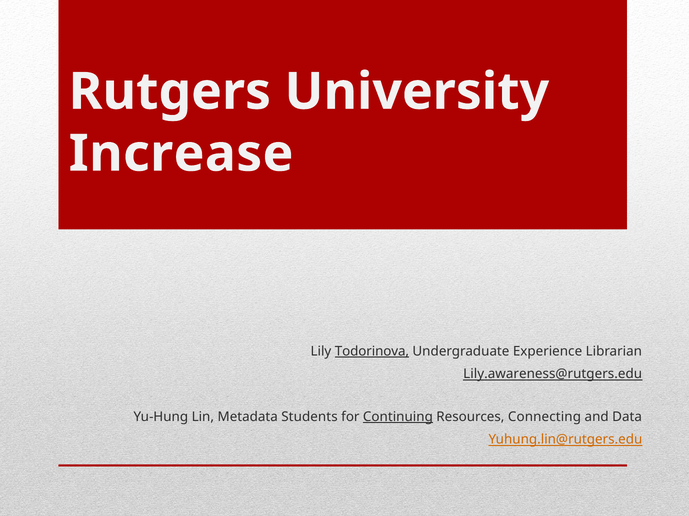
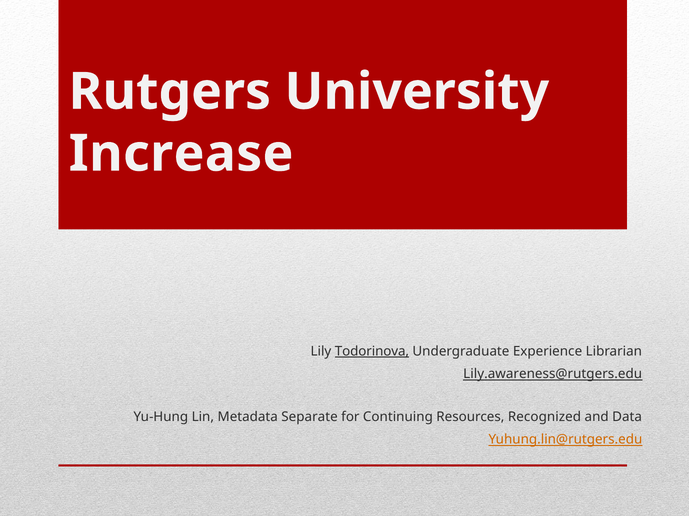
Students: Students -> Separate (310, 417)
Continuing underline: present -> none (398, 417)
Connecting: Connecting -> Recognized (544, 417)
